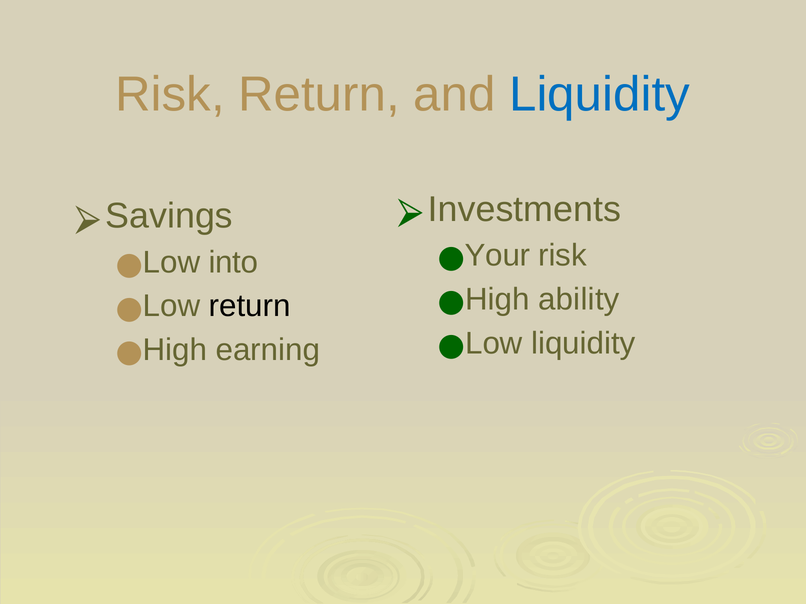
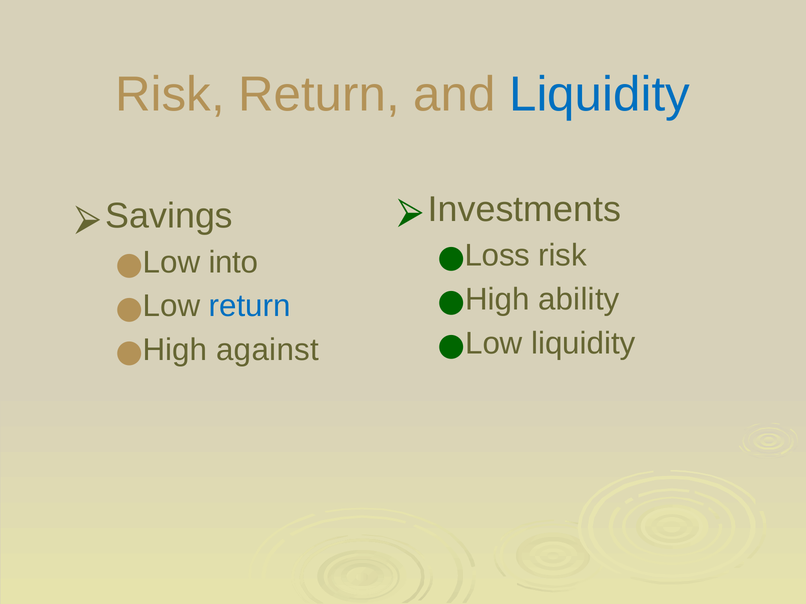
Your: Your -> Loss (497, 256)
return colour: black -> blue (250, 306)
earning: earning -> against (268, 350)
